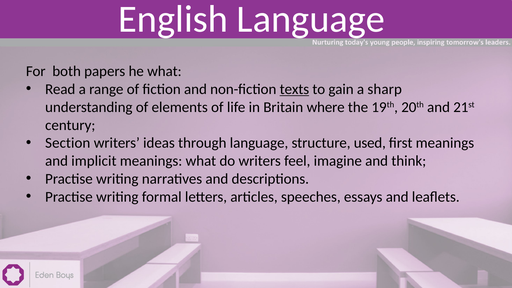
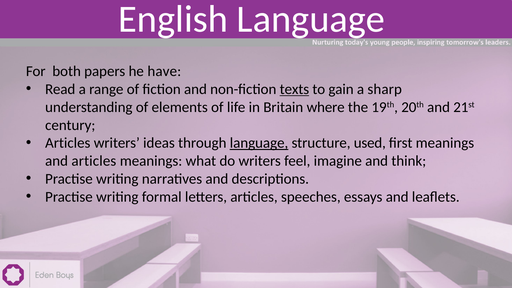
he what: what -> have (164, 71)
Section: Section -> Articles (68, 143)
language underline: none -> present (259, 143)
and implicit: implicit -> articles (94, 161)
